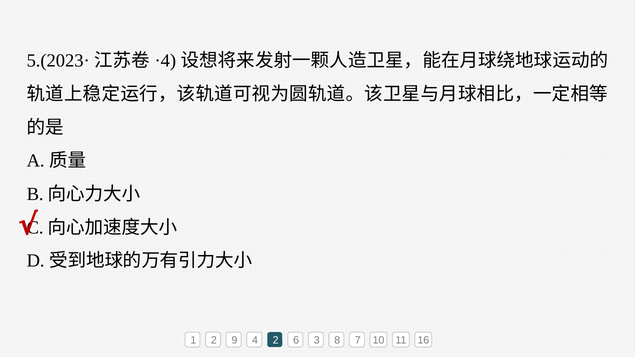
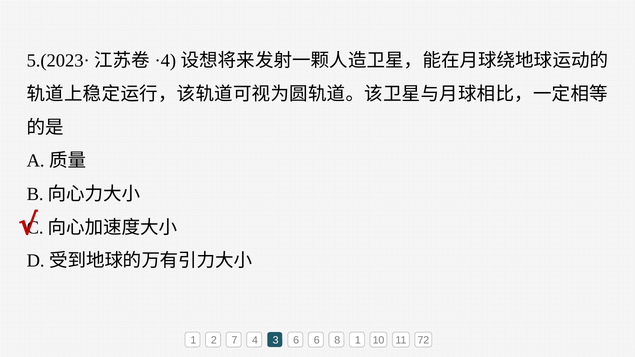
9: 9 -> 7 (234, 340)
4 2: 2 -> 3 (276, 340)
6 3: 3 -> 6 (317, 340)
8 7: 7 -> 1 (358, 340)
16: 16 -> 72 (423, 340)
